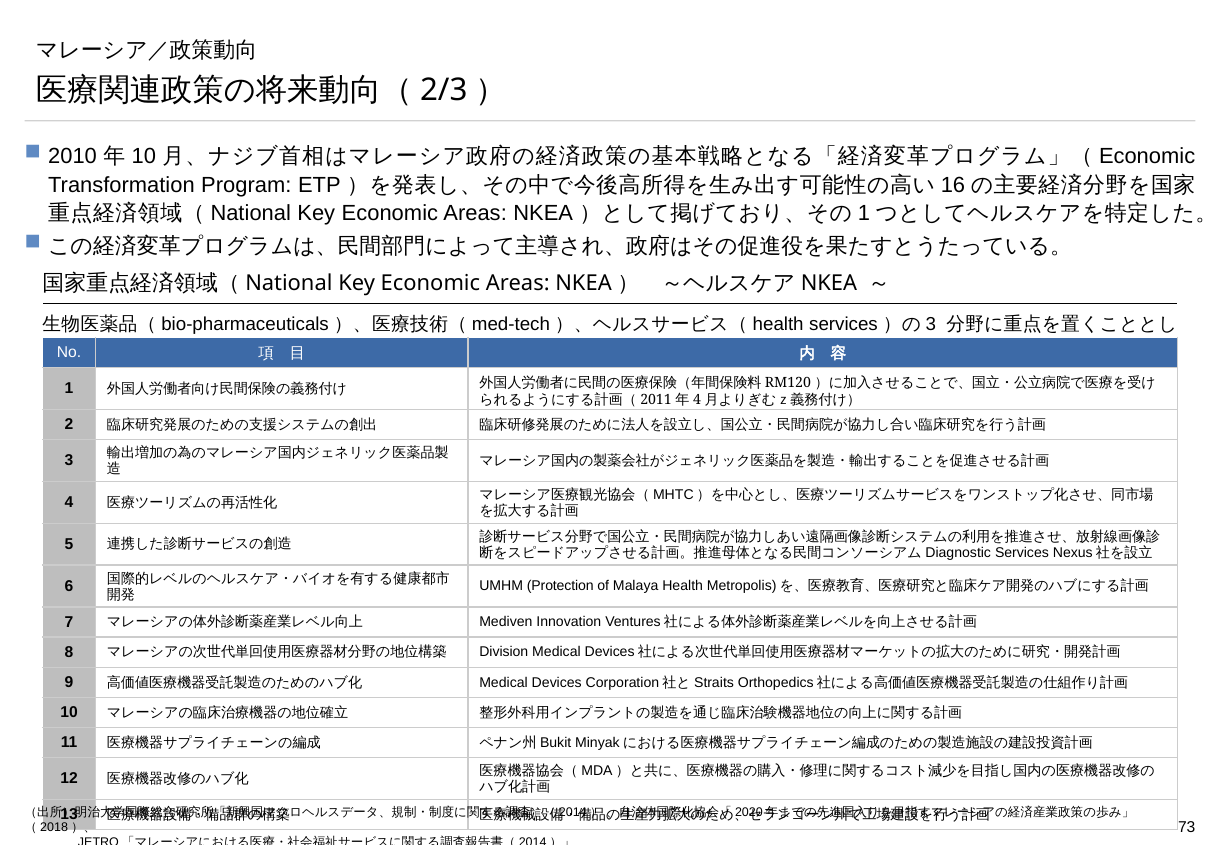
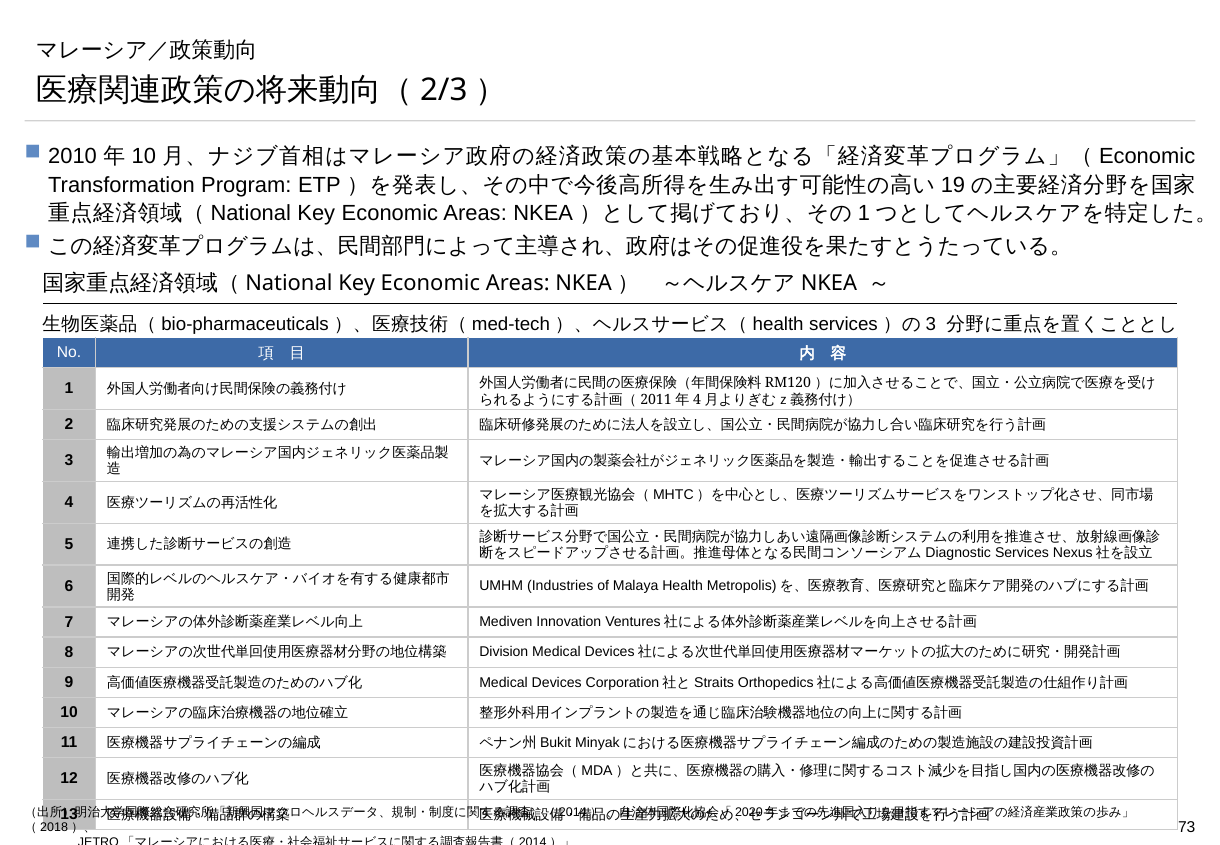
16: 16 -> 19 (953, 185)
Protection: Protection -> Industries (560, 586)
